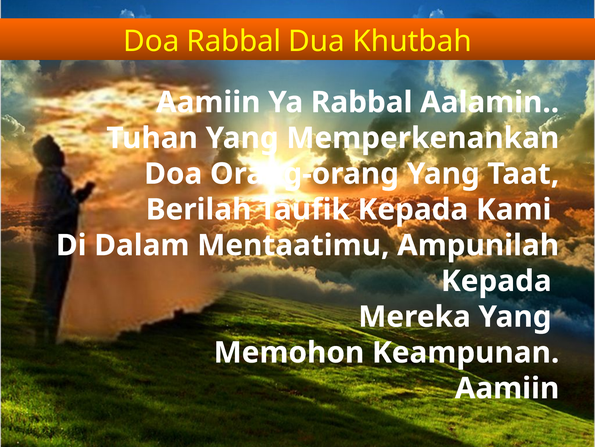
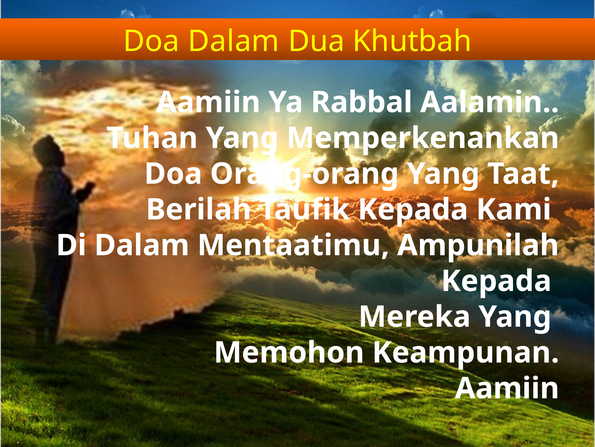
Doa Rabbal: Rabbal -> Dalam (234, 41)
